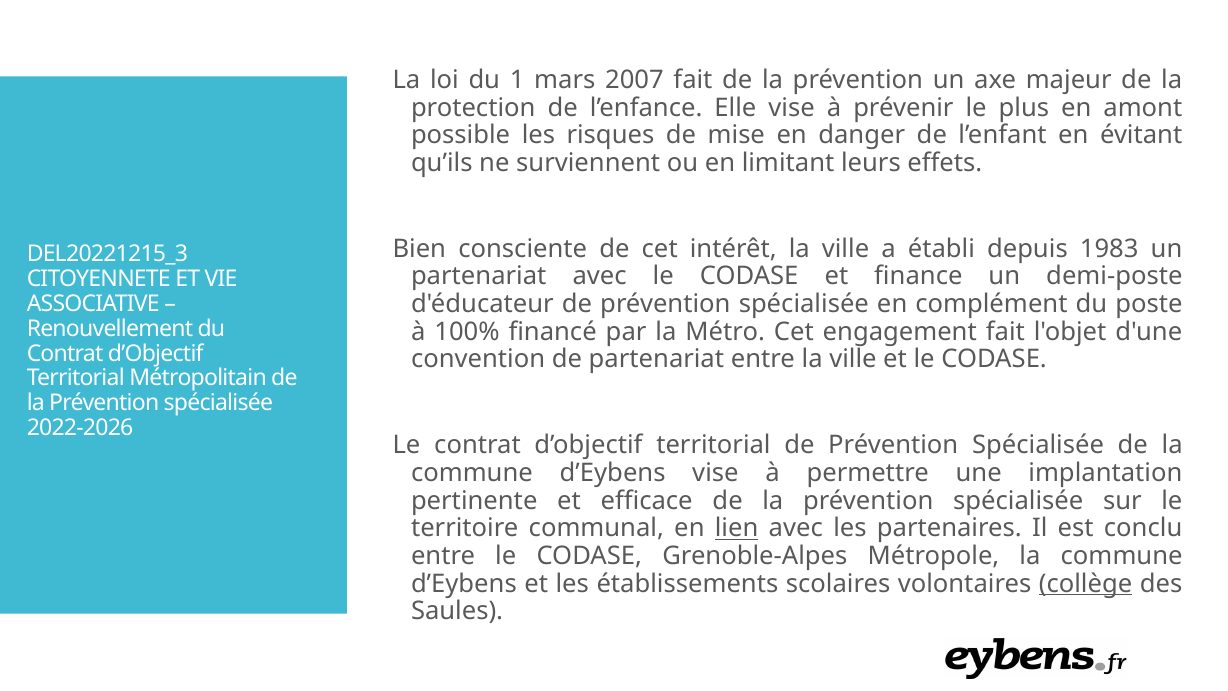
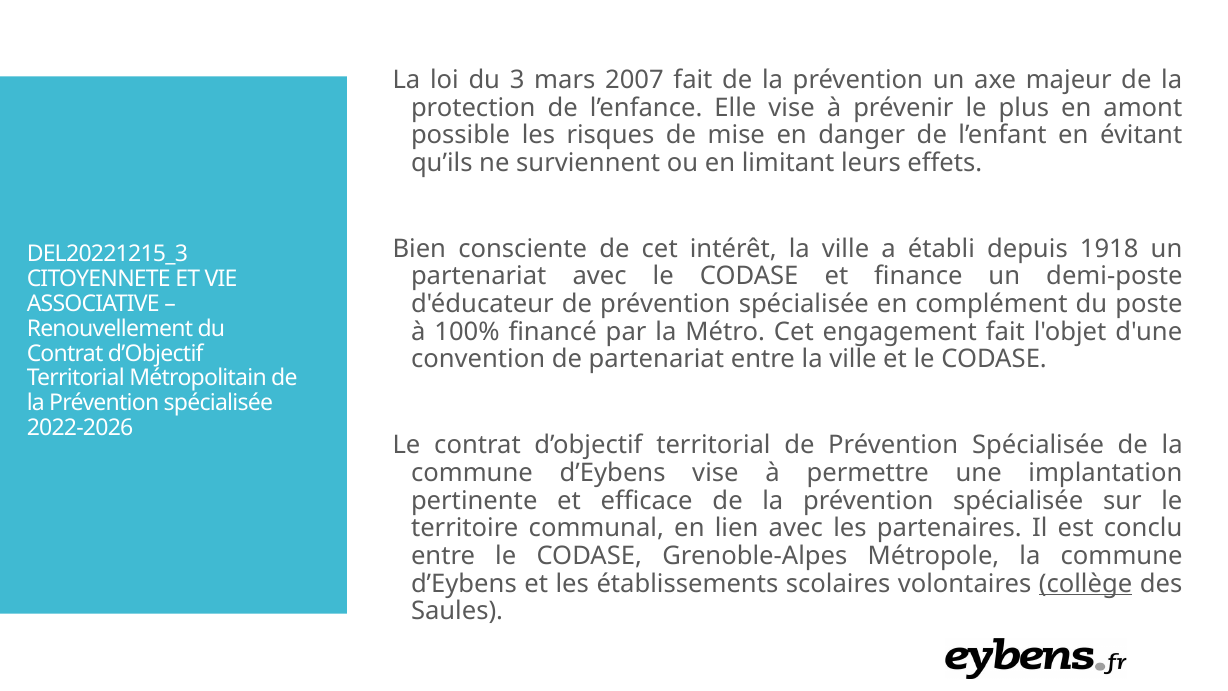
1: 1 -> 3 (517, 80)
1983: 1983 -> 1918 (1109, 249)
lien underline: present -> none (737, 528)
